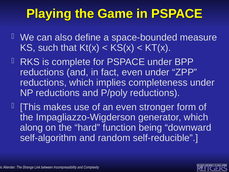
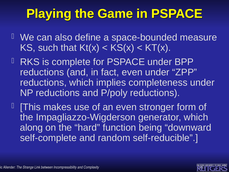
self-algorithm: self-algorithm -> self-complete (48, 138)
